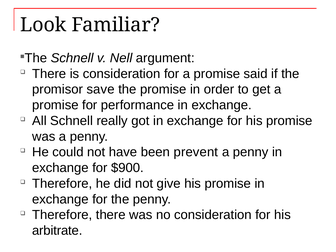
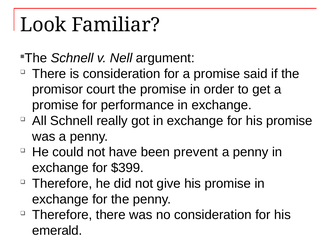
save: save -> court (101, 89)
$900: $900 -> $399 (127, 168)
arbitrate: arbitrate -> emerald (57, 231)
